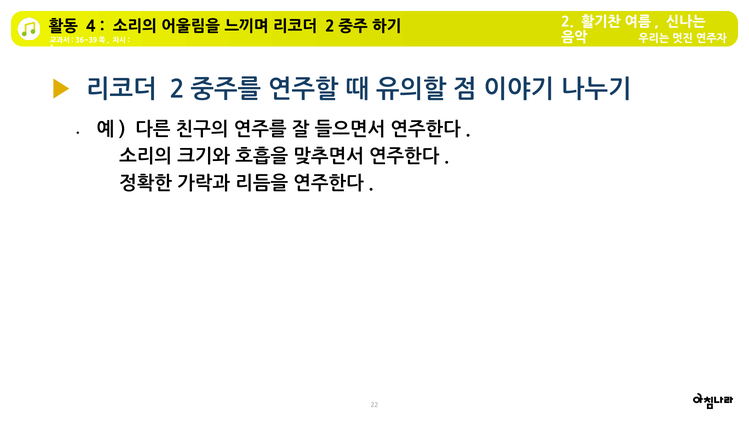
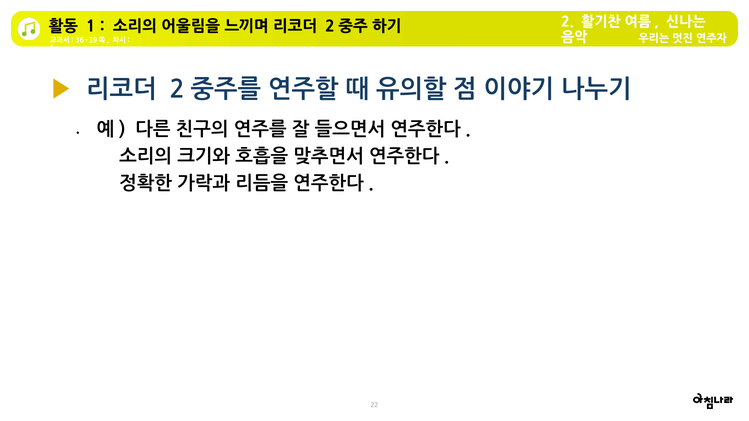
4: 4 -> 1 (91, 27)
